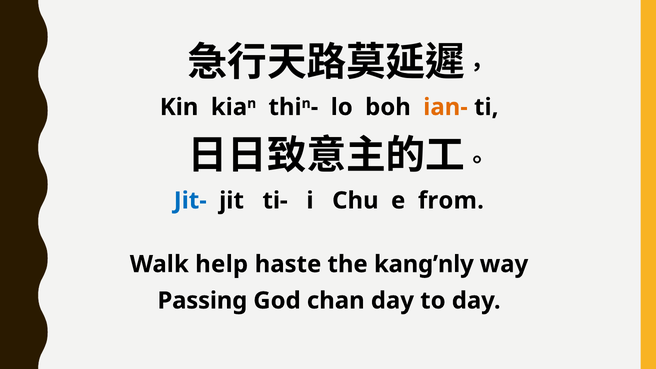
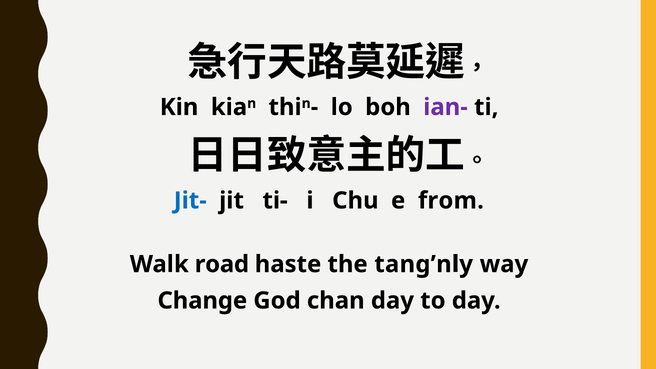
ian- colour: orange -> purple (446, 107)
help: help -> road (222, 264)
kang’nly: kang’nly -> tang’nly (424, 264)
Passing: Passing -> Change (202, 301)
